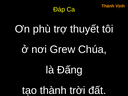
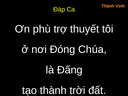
Grew: Grew -> Đóng (62, 49)
